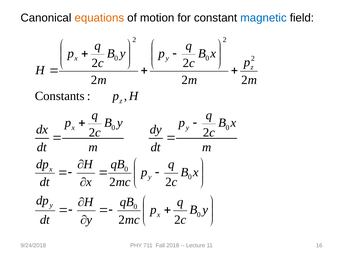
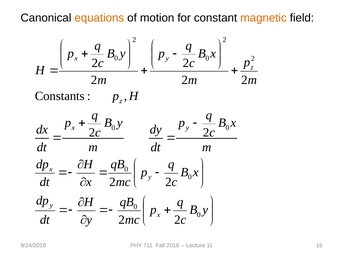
magnetic colour: blue -> orange (263, 18)
